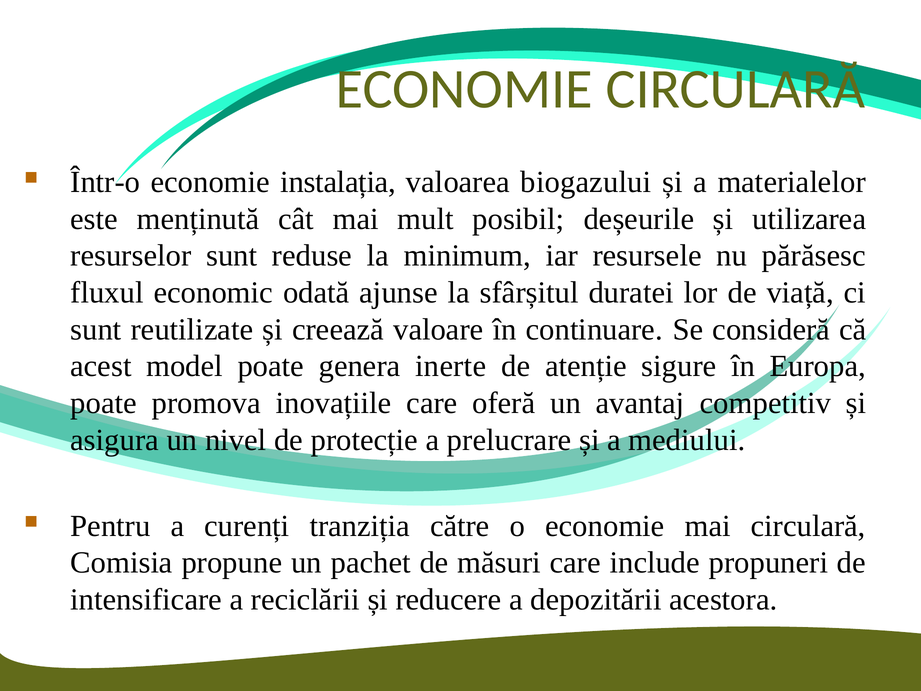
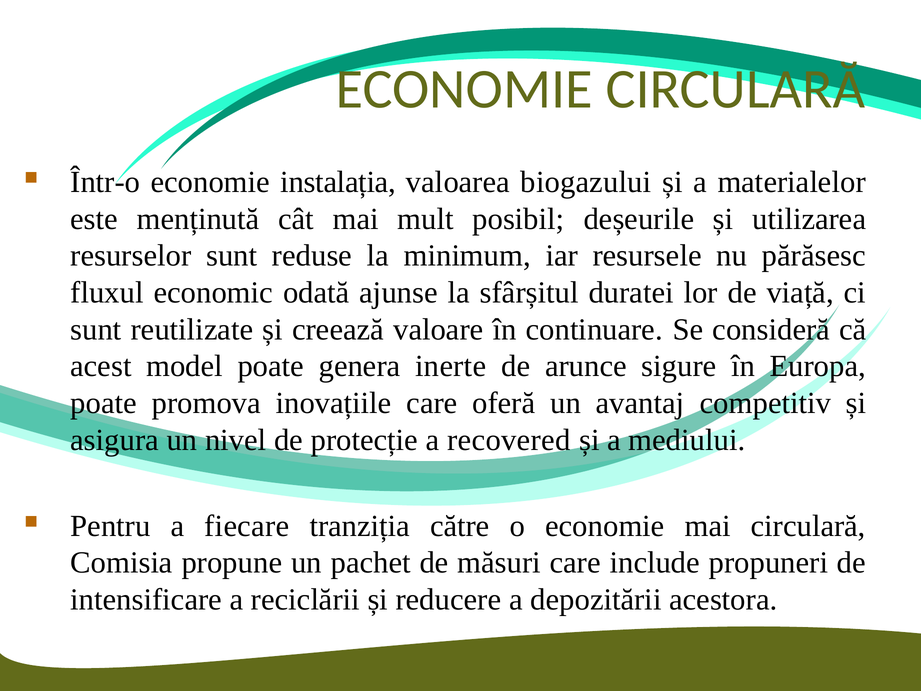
atenție: atenție -> arunce (586, 366)
prelucrare: prelucrare -> recovered (509, 440)
curenți: curenți -> fiecare (247, 526)
